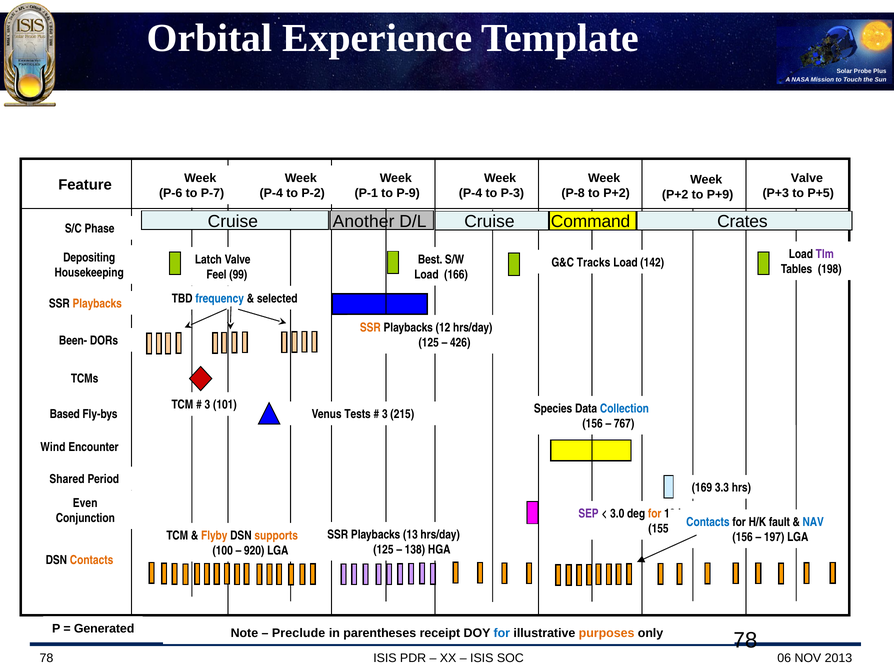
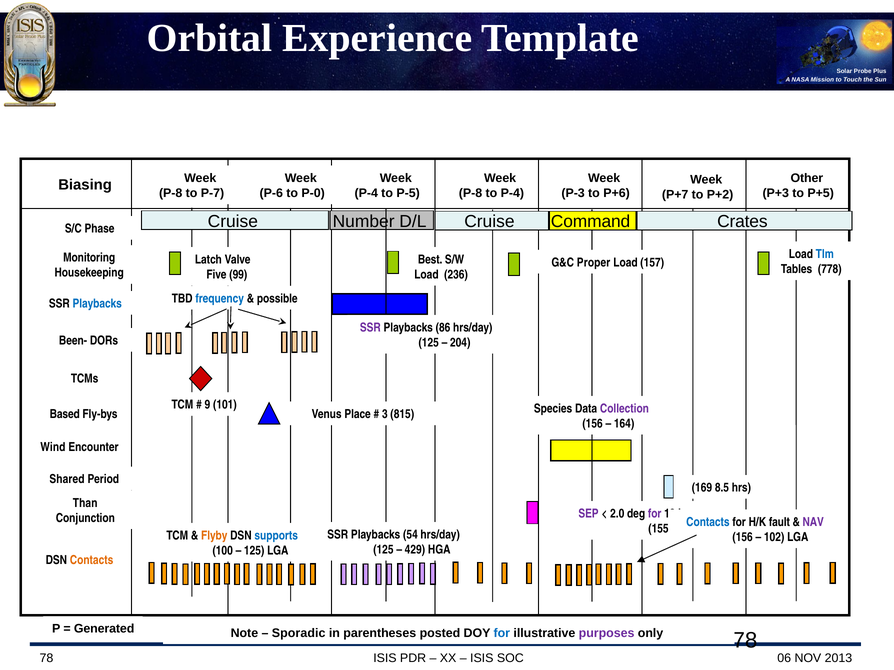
Valve: Valve -> Other (807, 178)
Feature: Feature -> Biasing (85, 185)
P-6: P-6 -> P-8 (171, 193)
P-4: P-4 -> P-6 (271, 193)
P-2: P-2 -> P-0 (313, 193)
P-1: P-1 -> P-4 (366, 193)
P-9: P-9 -> P-5 (408, 193)
P-4: P-4 -> P-8 (471, 193)
to P-3: P-3 -> P-4 (512, 193)
P-8: P-8 -> P-3 (573, 193)
to P+2: P+2 -> P+6 (617, 193)
P+2: P+2 -> P+7 (675, 195)
P+9: P+9 -> P+2 (720, 195)
Another: Another -> Number (364, 221)
Tlm colour: purple -> blue (825, 254)
Depositing: Depositing -> Monitoring (89, 258)
Tracks: Tracks -> Proper (594, 263)
142: 142 -> 157 (652, 263)
198: 198 -> 778 (830, 269)
Feel: Feel -> Five (216, 275)
166: 166 -> 236 (456, 275)
selected: selected -> possible (277, 299)
Playbacks colour: orange -> blue (97, 304)
SSR colour: orange -> purple (370, 328)
Playbacks 12: 12 -> 86 (443, 328)
426: 426 -> 204 (460, 343)
3: 3 -> 9 (207, 405)
Collection colour: blue -> purple (624, 409)
Tests: Tests -> Place (358, 415)
215: 215 -> 815 (402, 415)
767: 767 -> 164 (624, 424)
3.3: 3.3 -> 8.5 (722, 488)
Even: Even -> Than (85, 503)
3.0: 3.0 -> 2.0 (617, 514)
for colour: orange -> purple (655, 514)
NAV colour: blue -> purple (813, 523)
13: 13 -> 54 (410, 535)
supports colour: orange -> blue (276, 536)
197: 197 -> 102 (774, 537)
138: 138 -> 429 (415, 550)
920: 920 -> 125 (254, 551)
Preclude: Preclude -> Sporadic (299, 634)
receipt: receipt -> posted (440, 634)
purposes colour: orange -> purple (607, 634)
